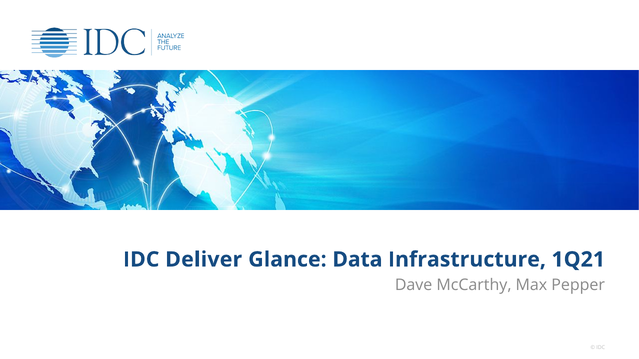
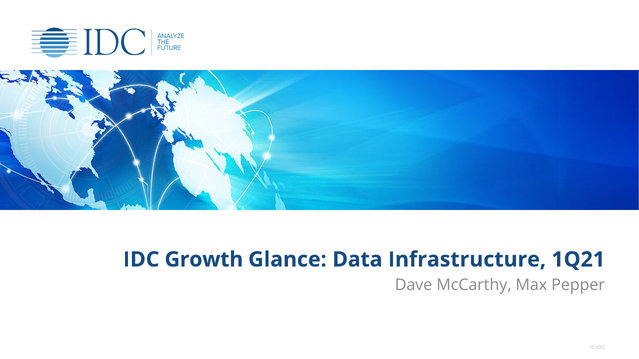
Deliver: Deliver -> Growth (204, 260)
